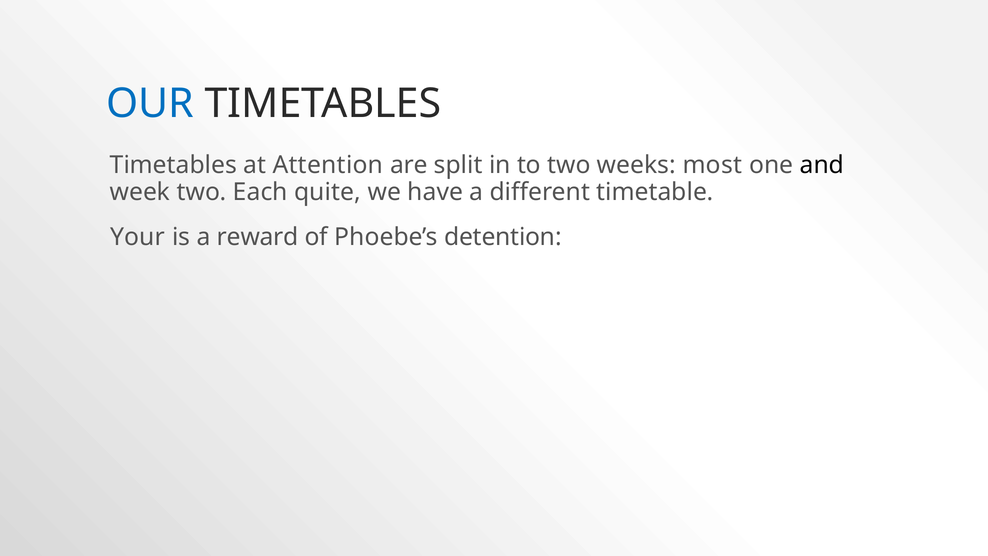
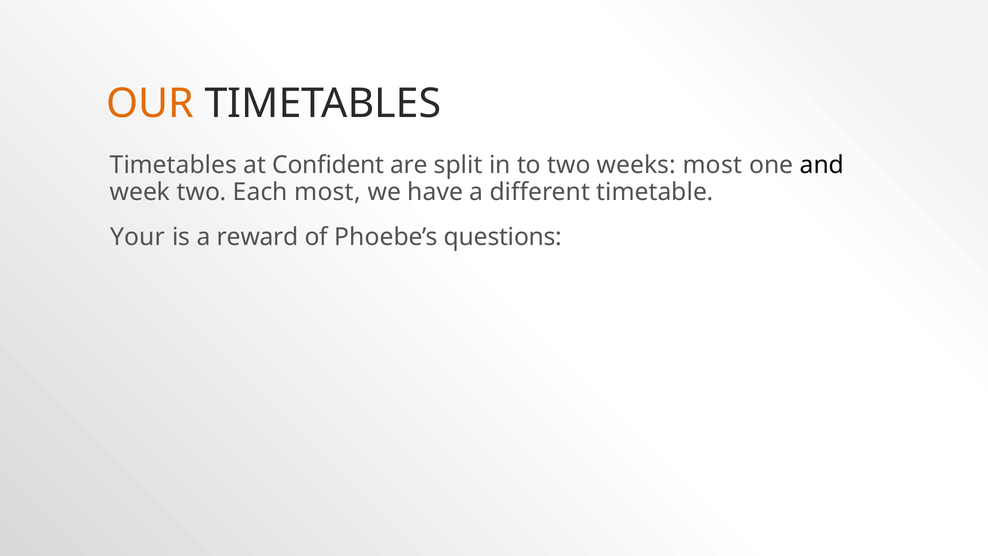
OUR colour: blue -> orange (150, 103)
Attention: Attention -> Confident (328, 165)
Each quite: quite -> most (328, 192)
detention: detention -> questions (503, 237)
